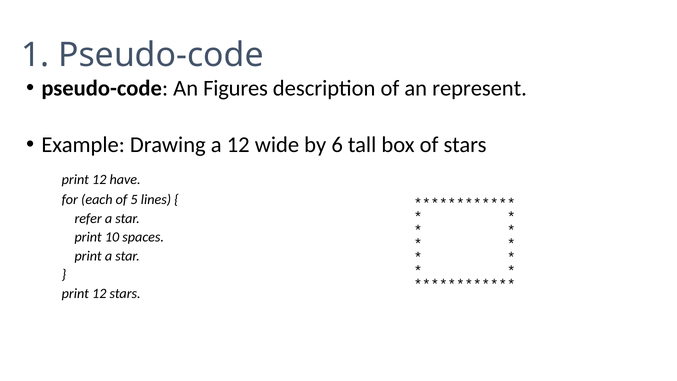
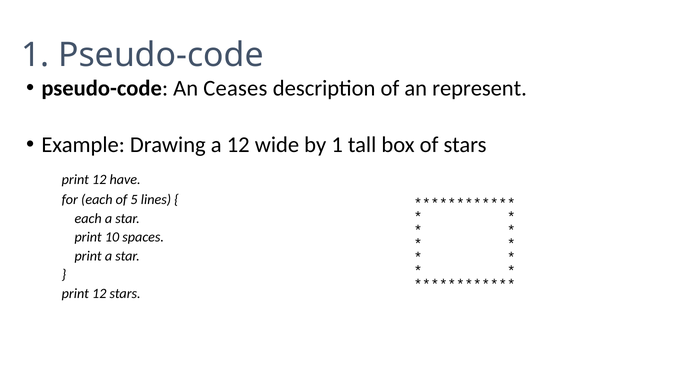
Figures: Figures -> Ceases (235, 88)
by 6: 6 -> 1 (337, 144)
refer: refer -> each (88, 218)
